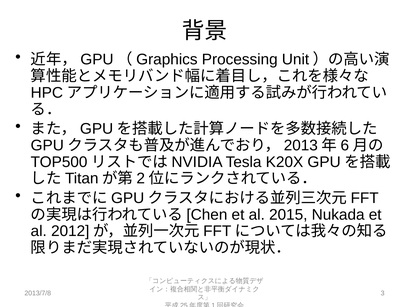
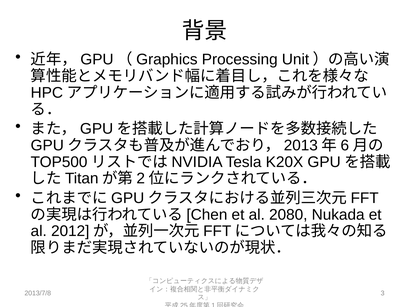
2015: 2015 -> 2080 (288, 214)
